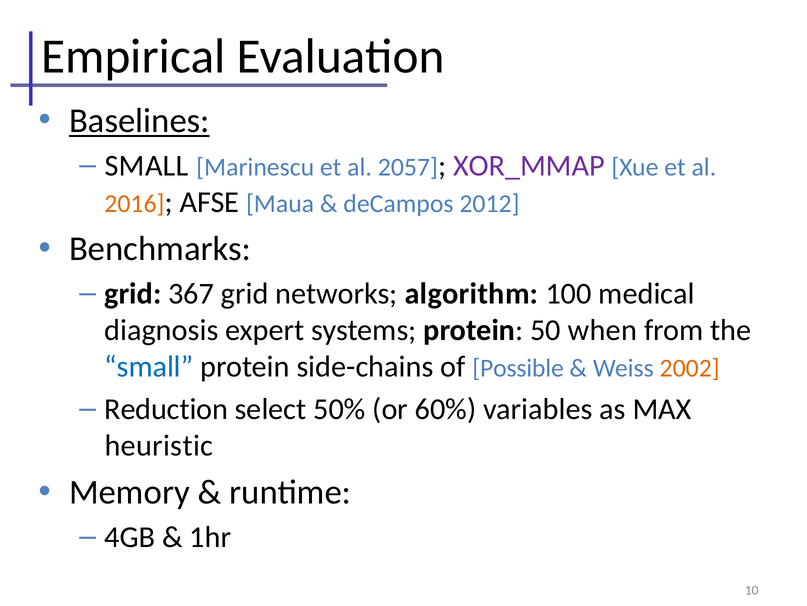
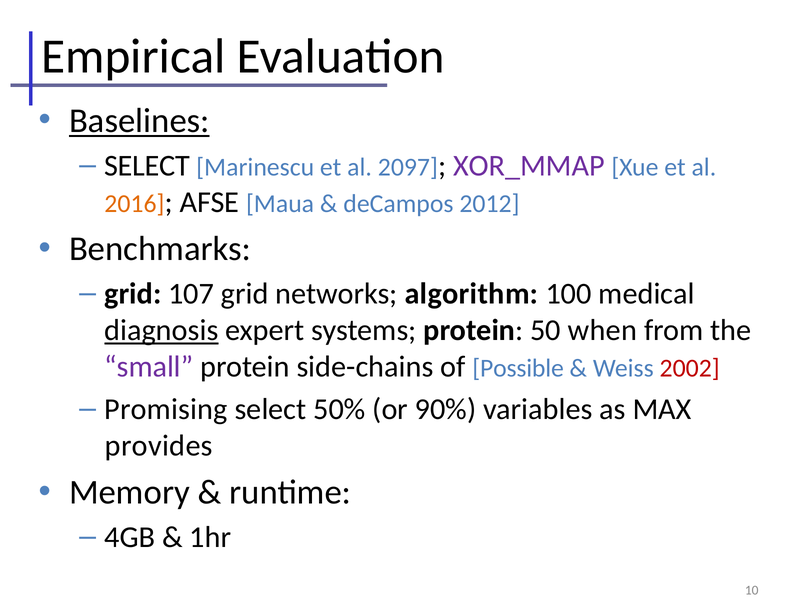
SMALL: SMALL -> SELECT (147, 166)
2057: 2057 -> 2097 (408, 167)
367: 367 -> 107 (191, 294)
diagnosis underline: none -> present (161, 330)
small colour: blue -> purple (149, 366)
2002 colour: orange -> red (690, 368)
Reduction: Reduction -> Promising (166, 409)
60%: 60% -> 90% (446, 409)
heuristic: heuristic -> provides (159, 445)
